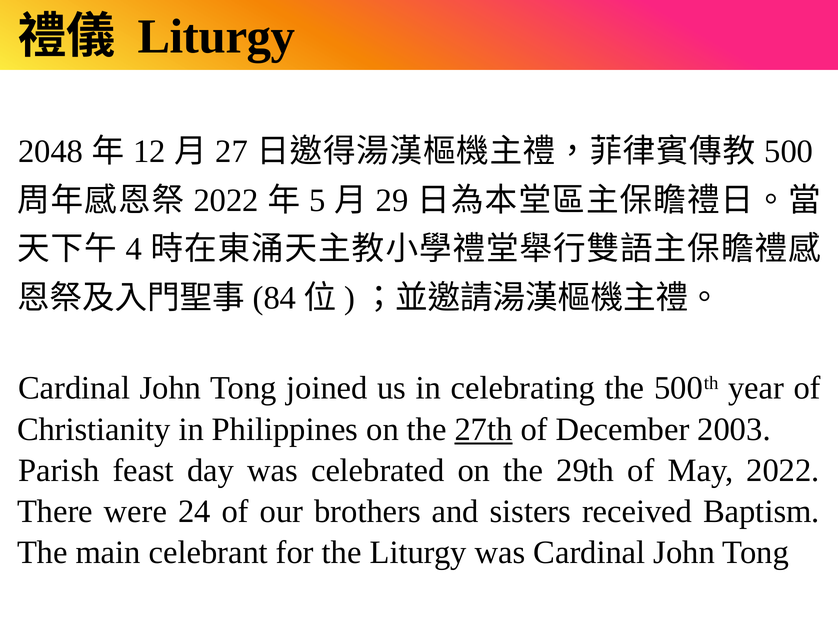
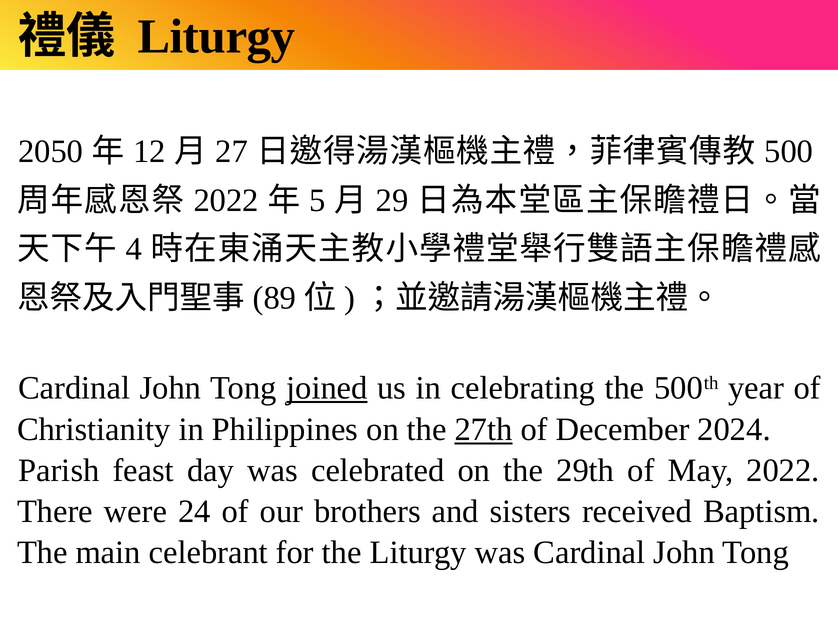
2048: 2048 -> 2050 (51, 151)
84: 84 -> 89 (274, 298)
joined underline: none -> present (327, 388)
2003: 2003 -> 2024 (734, 429)
